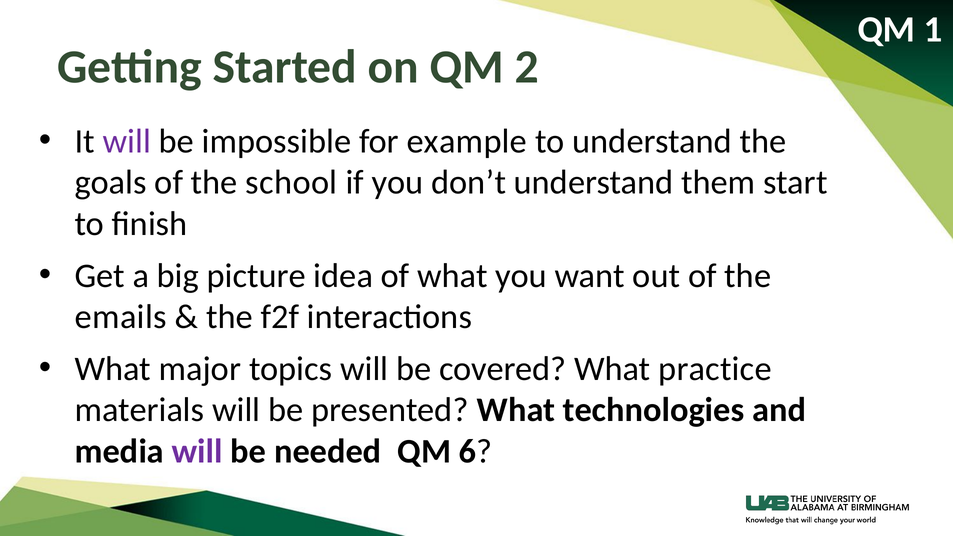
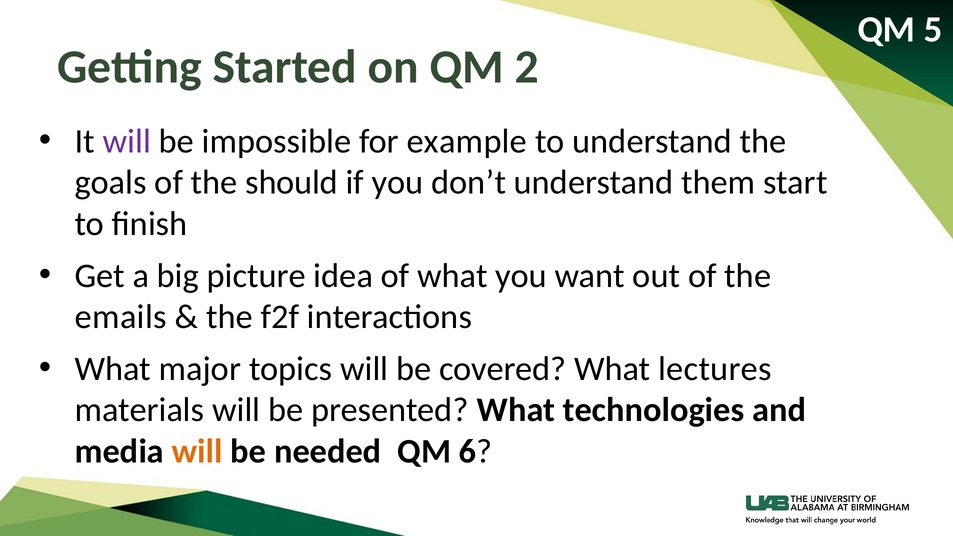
1: 1 -> 5 (933, 29)
school: school -> should (292, 183)
practice: practice -> lectures (715, 369)
will colour: purple -> orange (197, 451)
